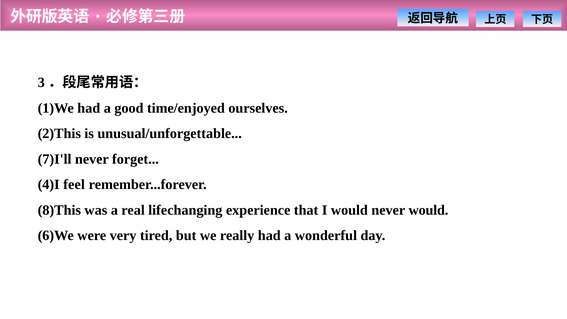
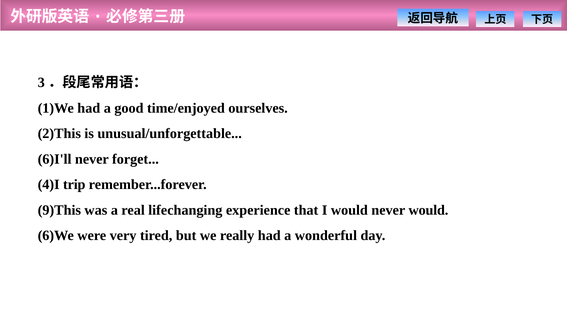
7)I'll: 7)I'll -> 6)I'll (55, 159)
feel: feel -> trip (74, 185)
8)This: 8)This -> 9)This (59, 210)
